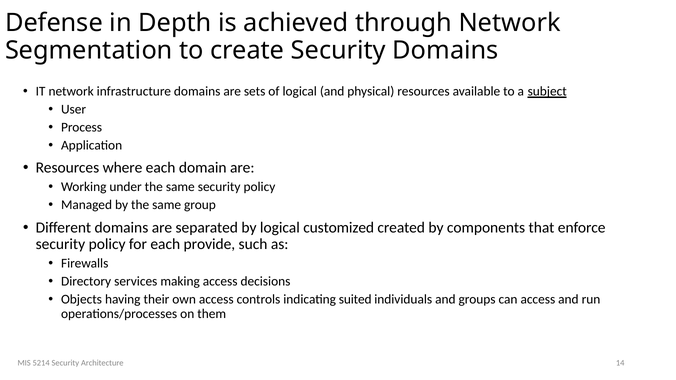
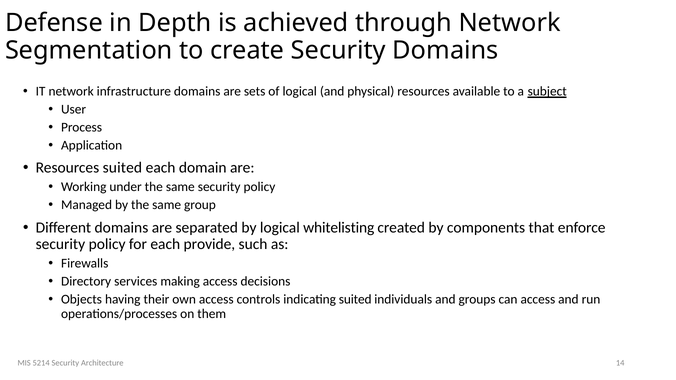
Resources where: where -> suited (122, 168)
customized: customized -> whitelisting (339, 228)
